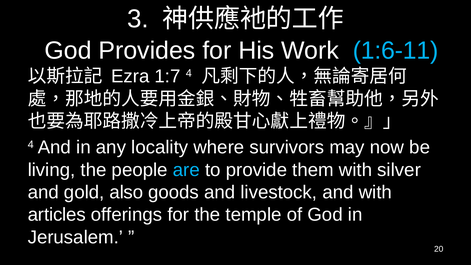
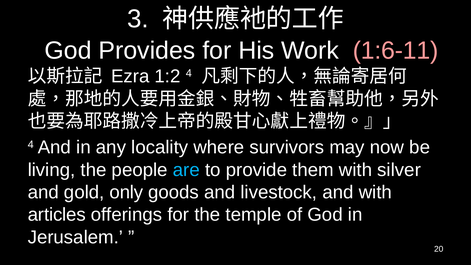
1:6-11 colour: light blue -> pink (396, 50)
1:7: 1:7 -> 1:2 (168, 76)
also: also -> only (126, 192)
